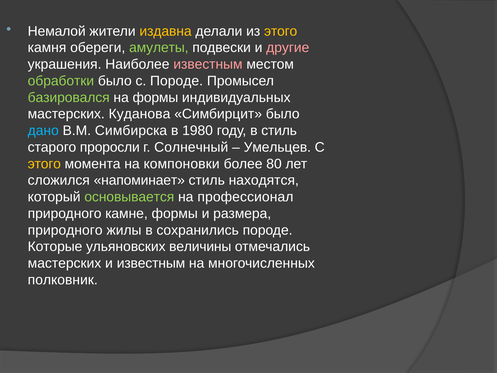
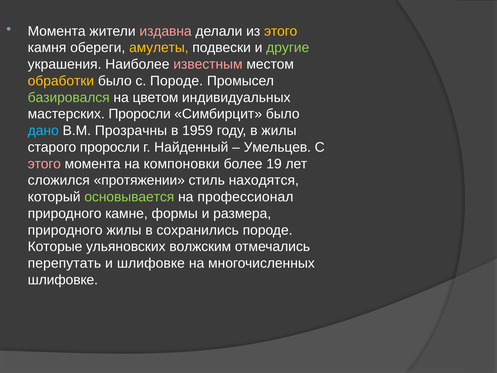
Немалой: Немалой -> Момента (57, 31)
издавна colour: yellow -> pink (166, 31)
амулеты colour: light green -> yellow (159, 48)
другие colour: pink -> light green (288, 48)
обработки colour: light green -> yellow (61, 81)
на формы: формы -> цветом (155, 97)
мастерских Куданова: Куданова -> Проросли (140, 114)
Симбирска: Симбирска -> Прозрачны (131, 131)
1980: 1980 -> 1959 (198, 131)
в стиль: стиль -> жилы (279, 131)
Солнечный: Солнечный -> Найденный (191, 147)
этого colour: yellow -> pink (44, 164)
80: 80 -> 19 (274, 164)
напоминает: напоминает -> протяжении (139, 180)
величины: величины -> волжским (200, 247)
мастерских: мастерских -> перепутать (64, 263)
и известным: известным -> шлифовке (151, 263)
полковник: полковник -> шлифовке (63, 280)
